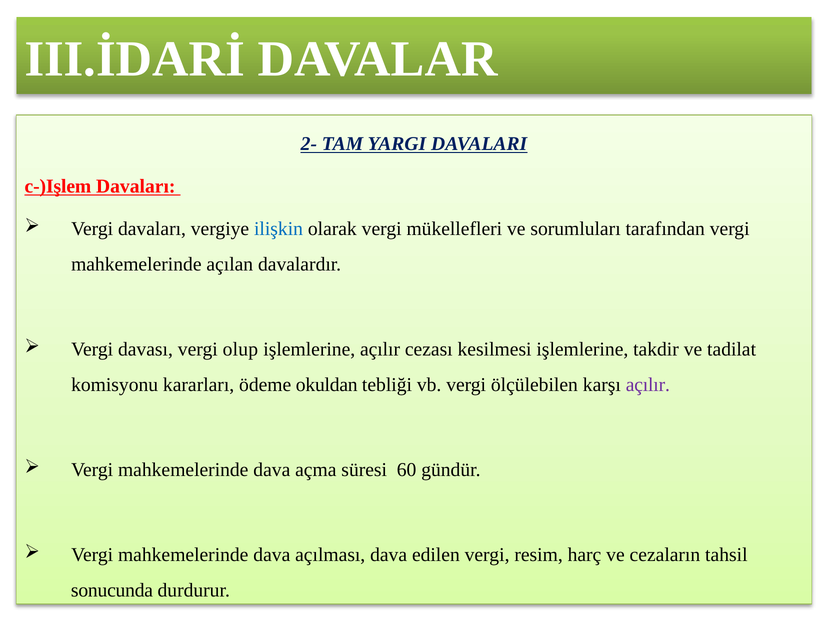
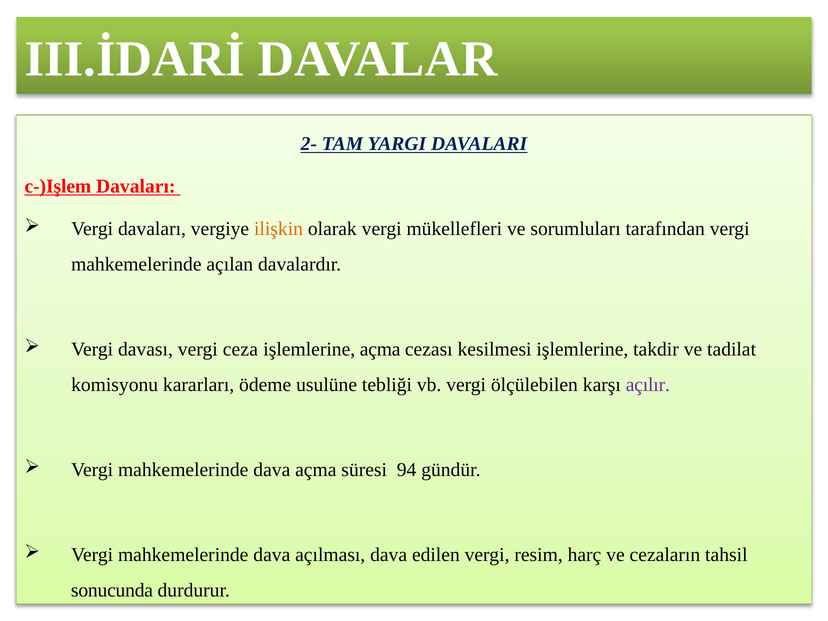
ilişkin colour: blue -> orange (279, 229)
olup: olup -> ceza (240, 349)
işlemlerine açılır: açılır -> açma (380, 349)
okuldan: okuldan -> usulüne (327, 385)
60: 60 -> 94 (407, 470)
